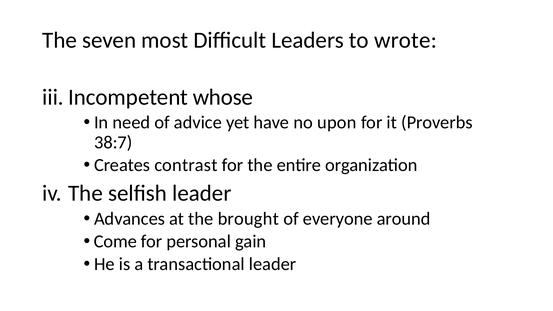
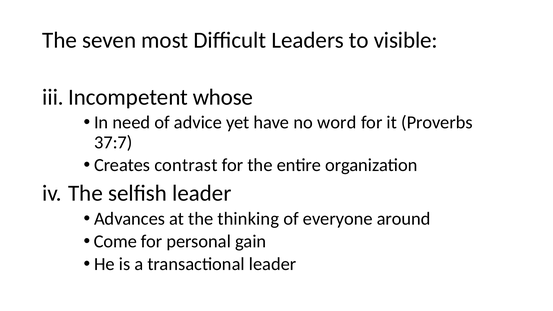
wrote: wrote -> visible (406, 40)
upon: upon -> word (337, 122)
38:7: 38:7 -> 37:7 (113, 142)
brought: brought -> thinking (248, 219)
